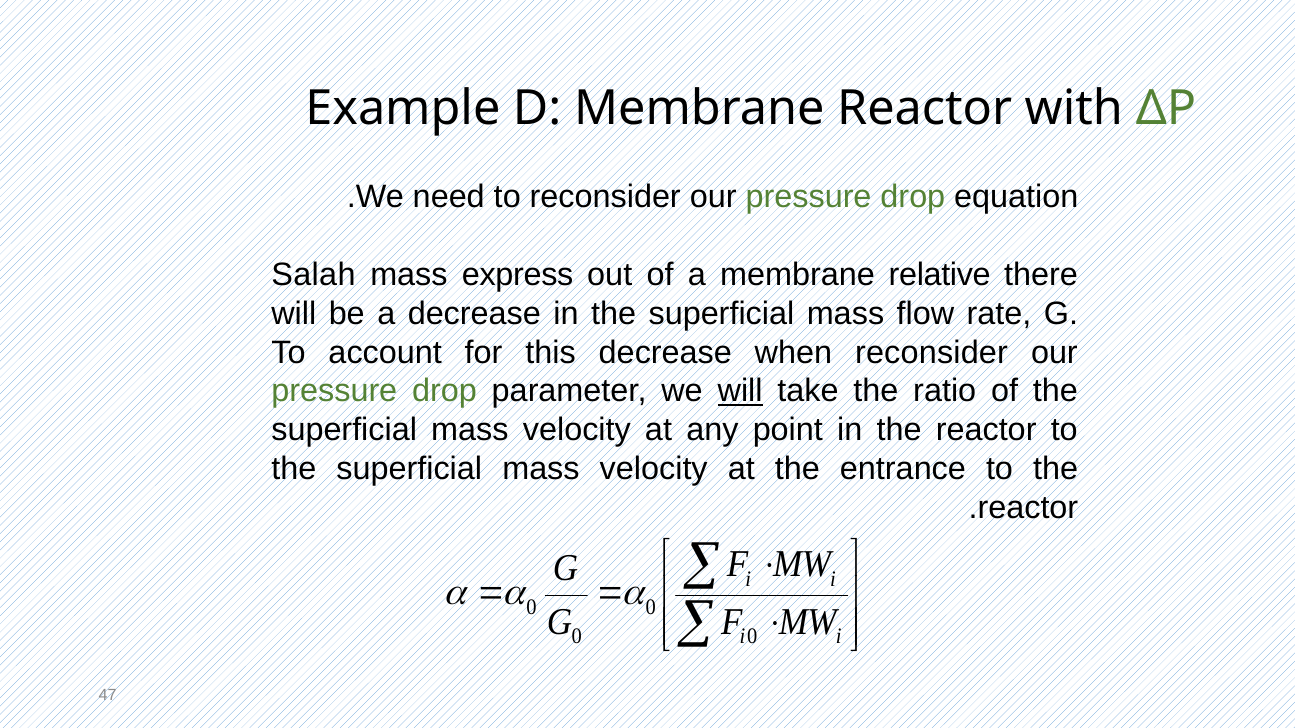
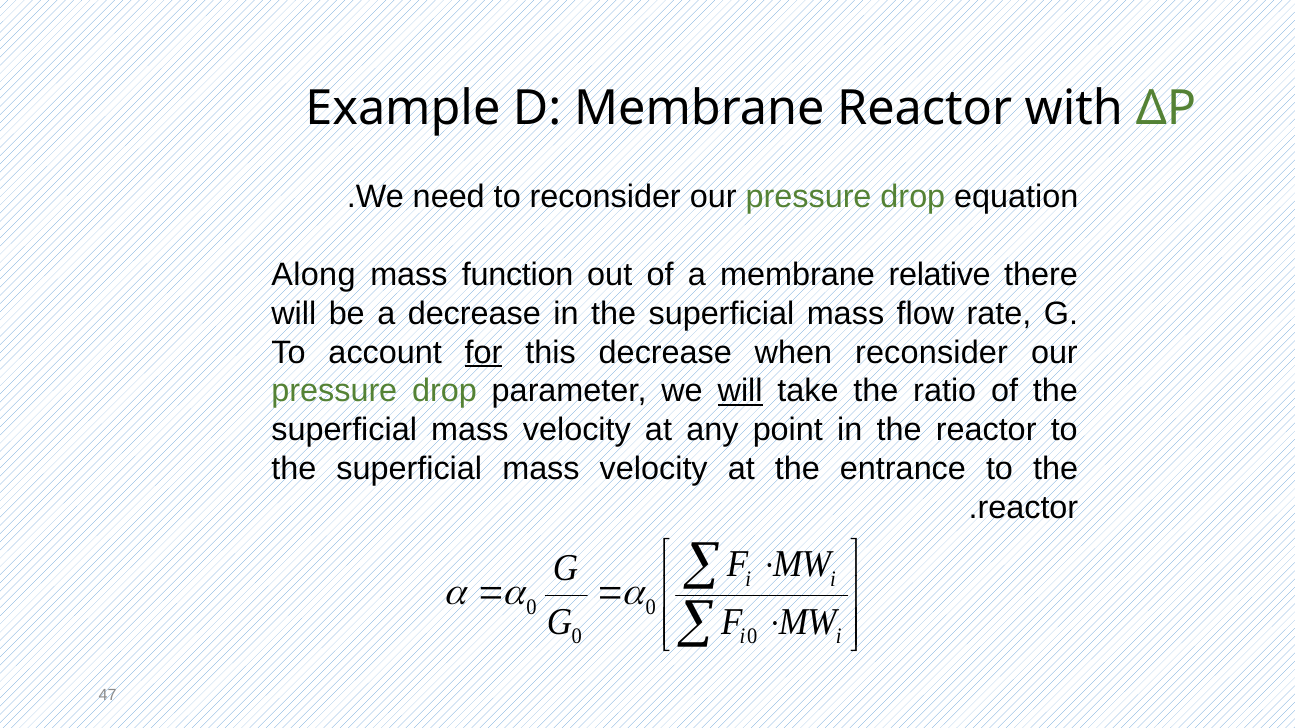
Salah: Salah -> Along (313, 275)
express: express -> function (518, 275)
for underline: none -> present (484, 353)
